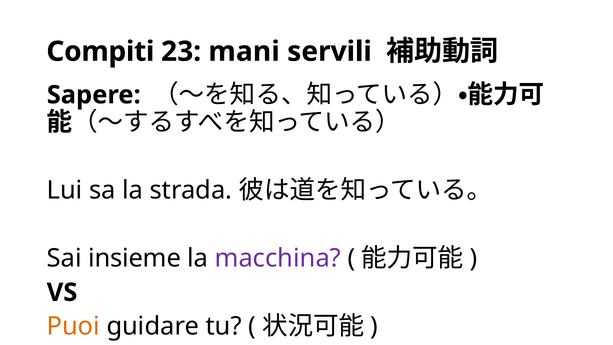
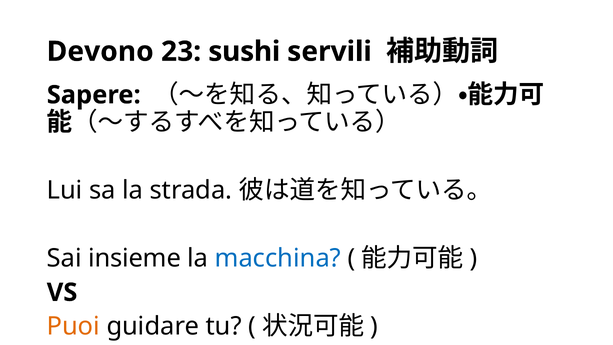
Compiti: Compiti -> Devono (100, 52)
mani: mani -> sushi (244, 52)
macchina colour: purple -> blue (278, 258)
